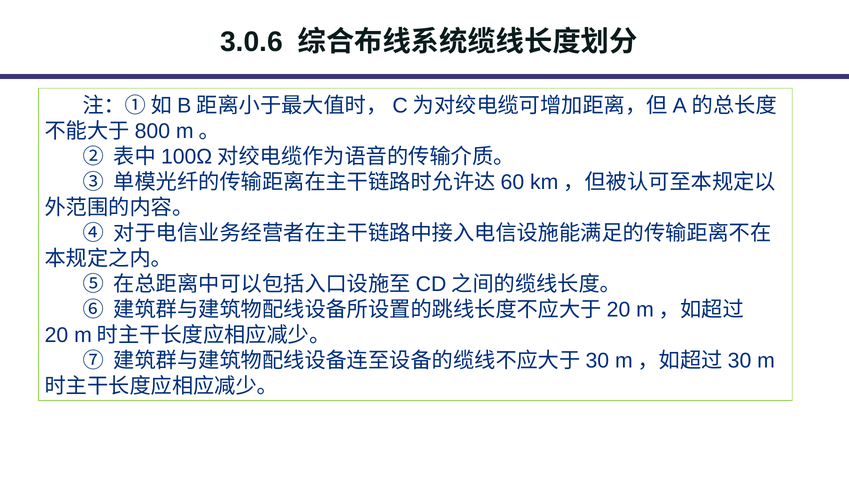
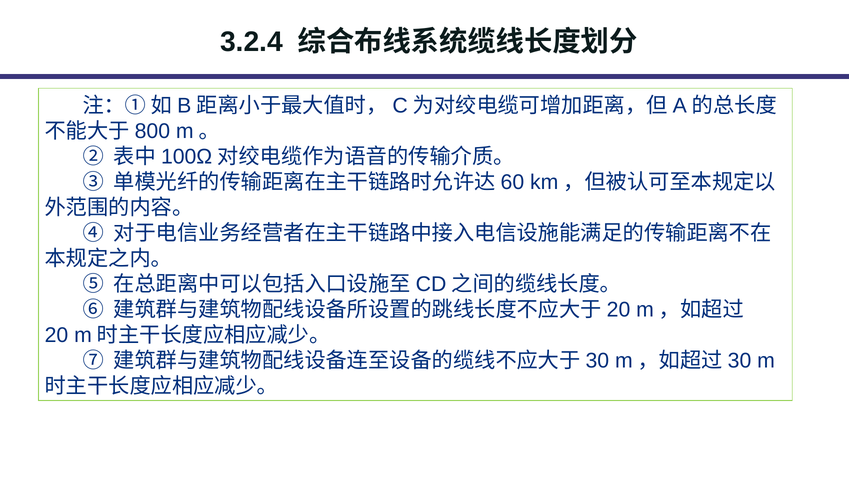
3.0.6: 3.0.6 -> 3.2.4 (252, 42)
